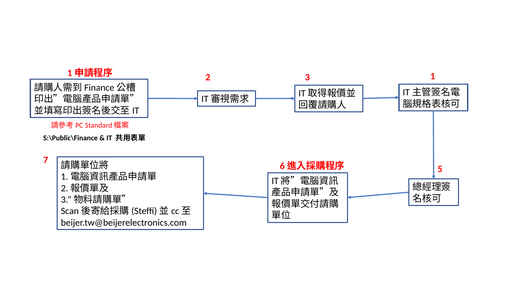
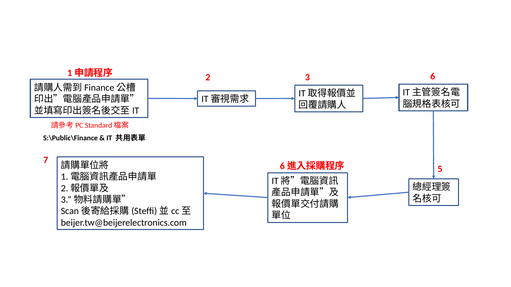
1: 1 -> 6 (433, 76)
